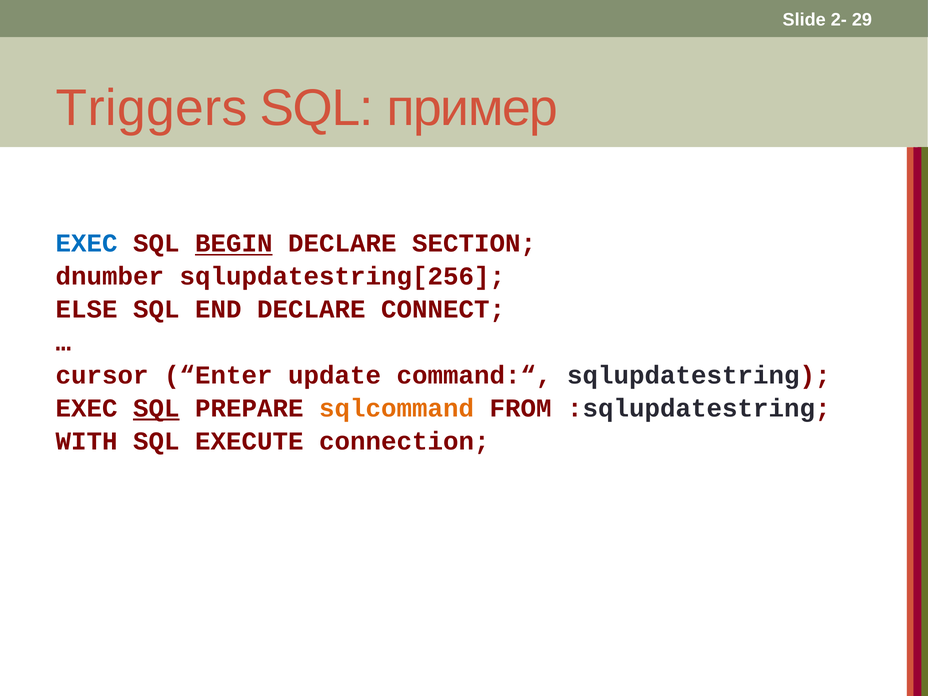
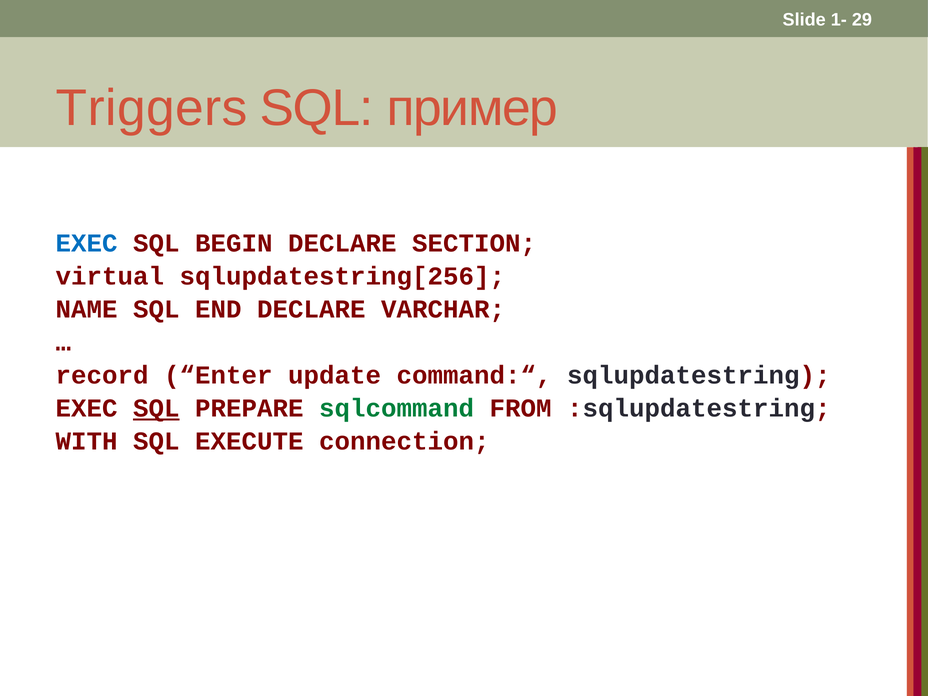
2-: 2- -> 1- (839, 20)
BEGIN underline: present -> none (234, 243)
dnumber: dnumber -> virtual (110, 276)
ELSE: ELSE -> NAME (87, 309)
CONNECT: CONNECT -> VARCHAR (443, 309)
cursor: cursor -> record (102, 375)
sqlcommand colour: orange -> green (397, 408)
